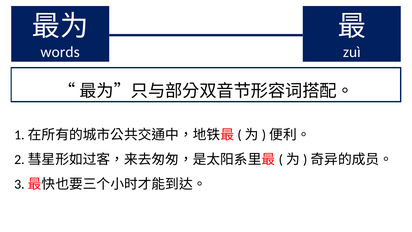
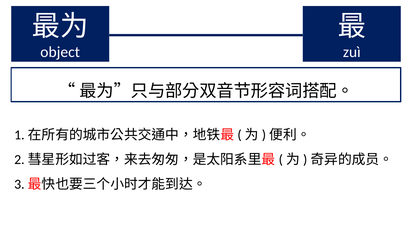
words: words -> object (60, 52)
